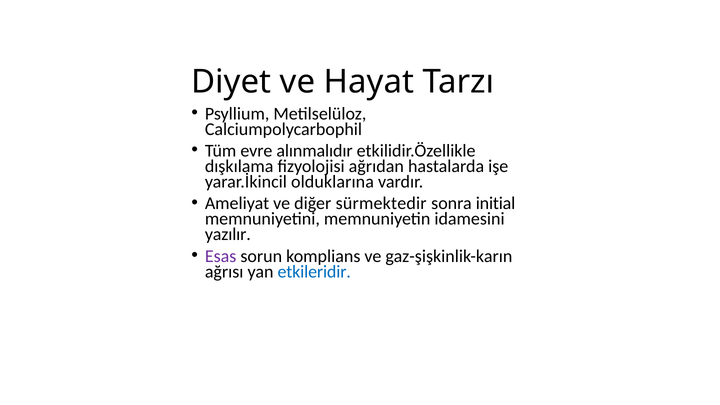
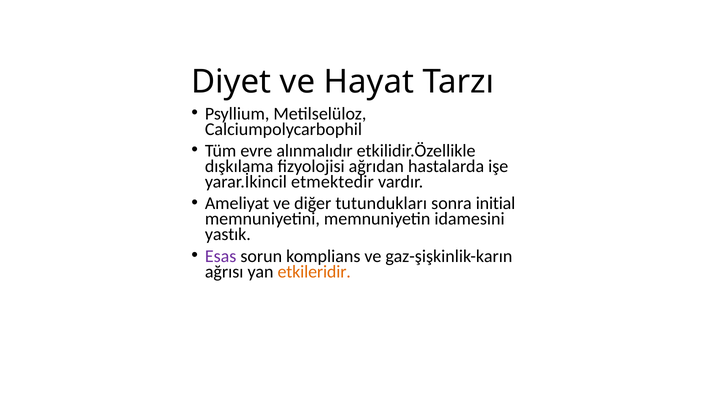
olduklarına: olduklarına -> etmektedir (332, 182)
sürmektedir: sürmektedir -> tutundukları (381, 203)
yazılır: yazılır -> yastık (228, 235)
etkileridir colour: blue -> orange (314, 272)
